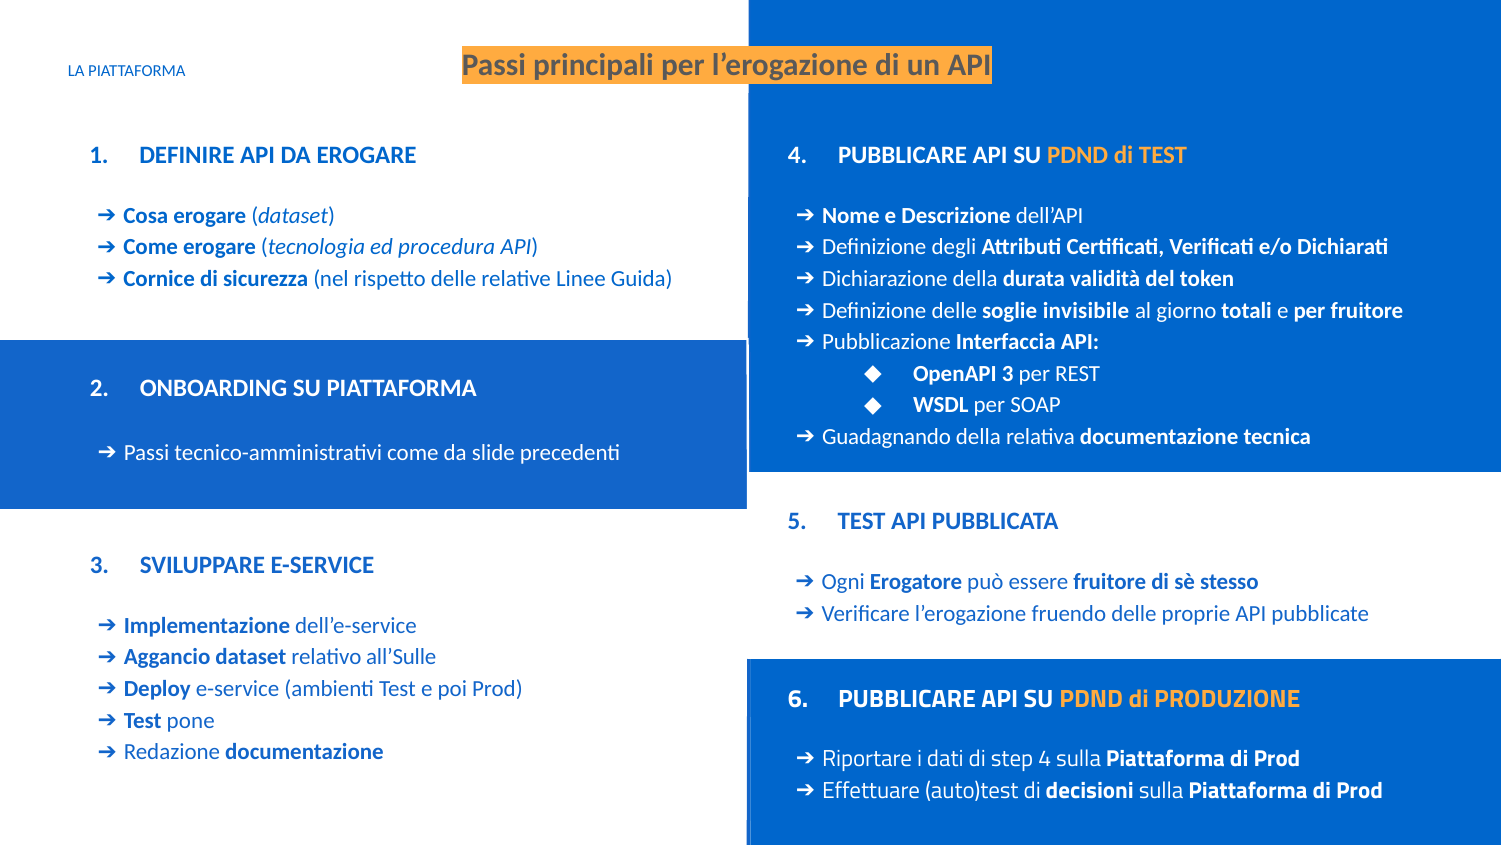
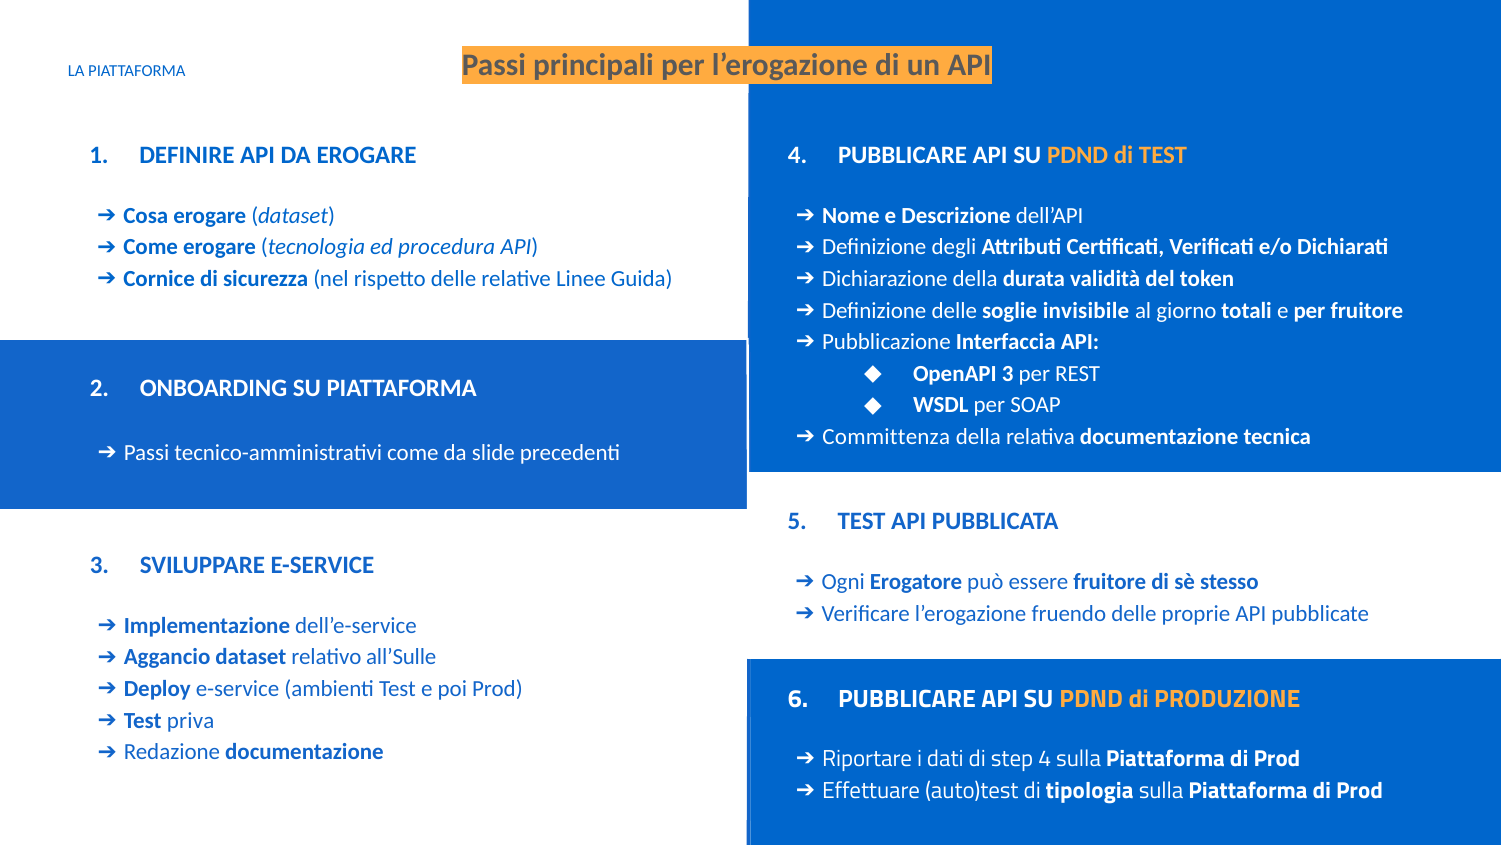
Guadagnando: Guadagnando -> Committenza (886, 437)
pone: pone -> priva (191, 720)
decisioni: decisioni -> tipologia (1090, 790)
